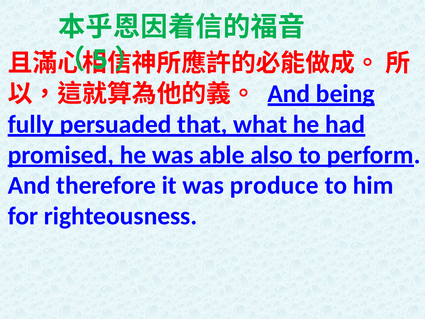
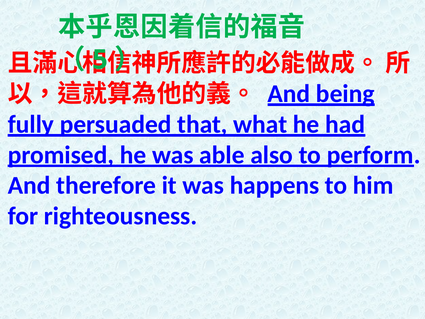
produce: produce -> happens (274, 185)
